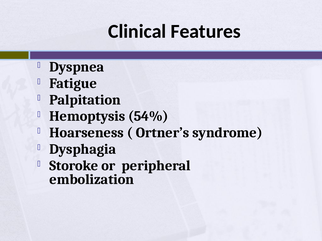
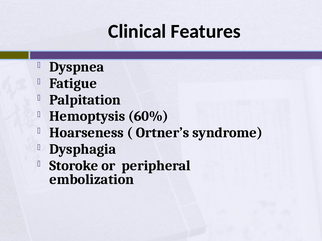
54%: 54% -> 60% (148, 117)
